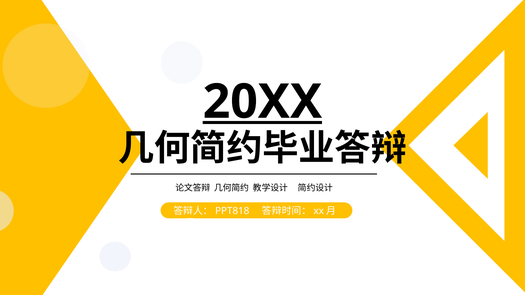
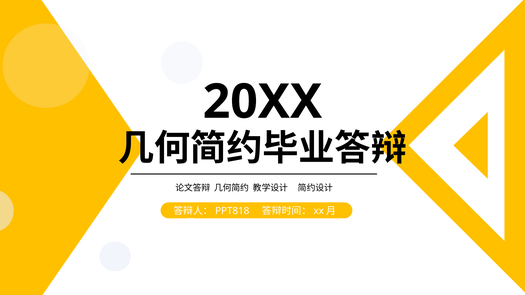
20XX underline: present -> none (262, 102)
